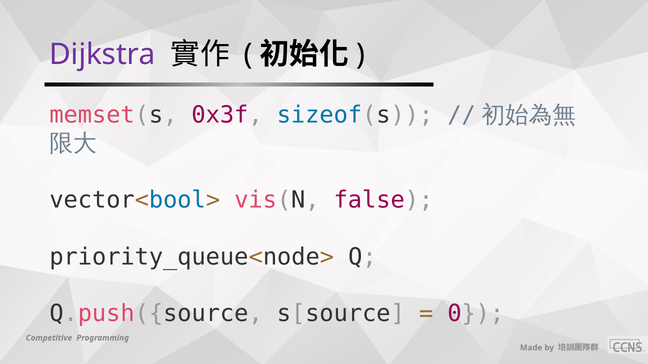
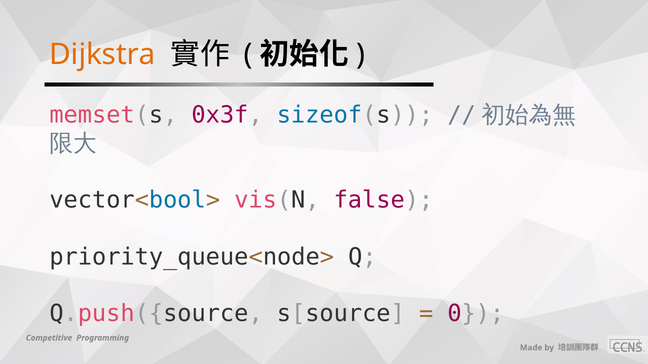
Dijkstra colour: purple -> orange (102, 54)
